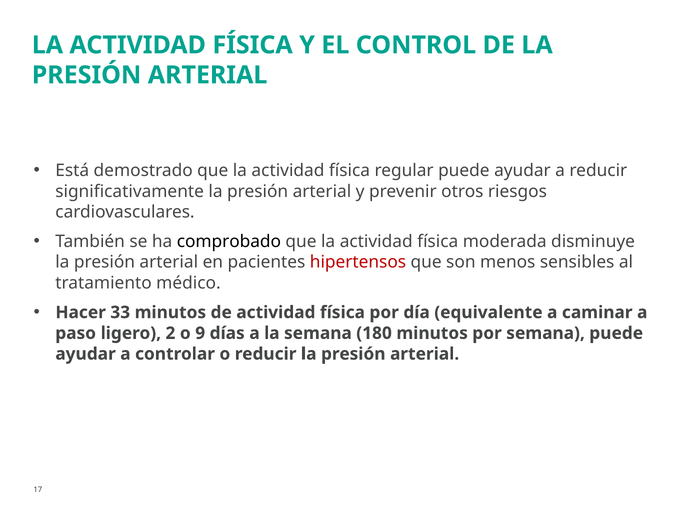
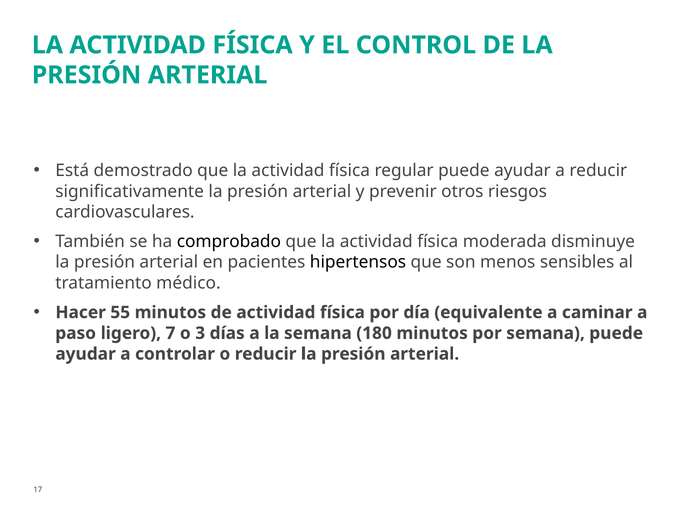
hipertensos colour: red -> black (358, 262)
33: 33 -> 55 (120, 312)
2: 2 -> 7 (170, 333)
9: 9 -> 3 (200, 333)
